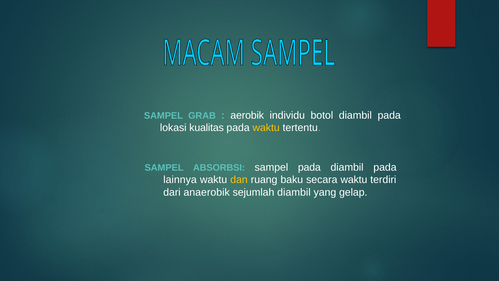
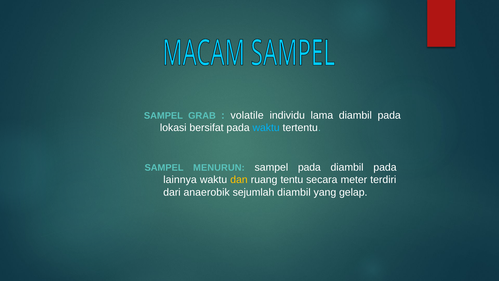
aerobik: aerobik -> volatile (247, 115)
botol: botol -> lama (322, 115)
kualitas: kualitas -> bersifat (207, 128)
waktu colour: yellow -> light blue (266, 128)
ABSORBSI: ABSORBSI -> MENURUN (219, 167)
baku: baku -> tentu (292, 180)
secara waktu: waktu -> meter (354, 180)
